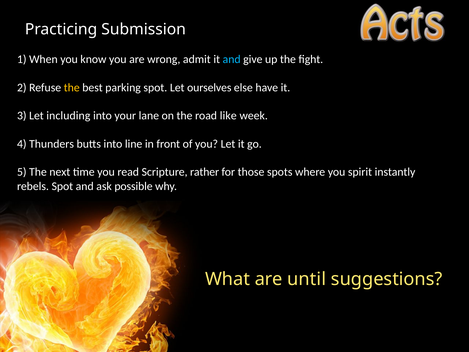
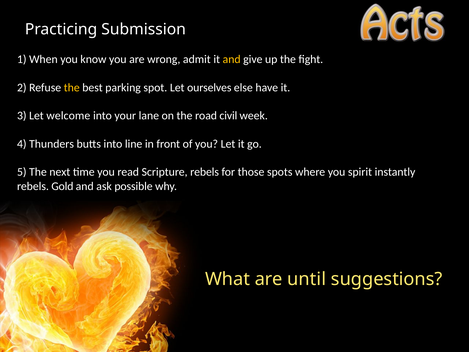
and colour: light blue -> yellow (232, 59)
including: including -> welcome (68, 116)
like: like -> civil (228, 116)
Scripture rather: rather -> rebels (205, 172)
rebels Spot: Spot -> Gold (62, 186)
